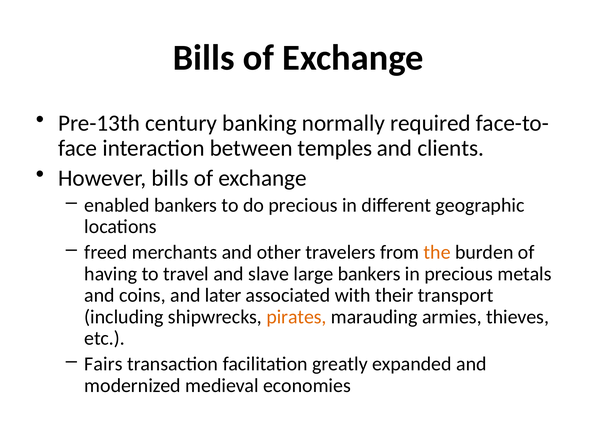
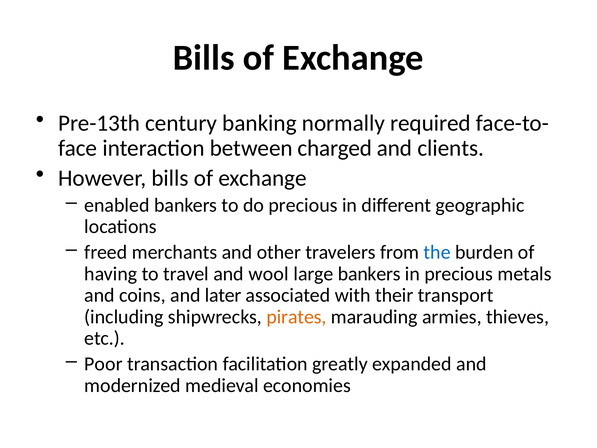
temples: temples -> charged (335, 148)
the colour: orange -> blue (437, 252)
slave: slave -> wool (269, 274)
Fairs: Fairs -> Poor (104, 364)
